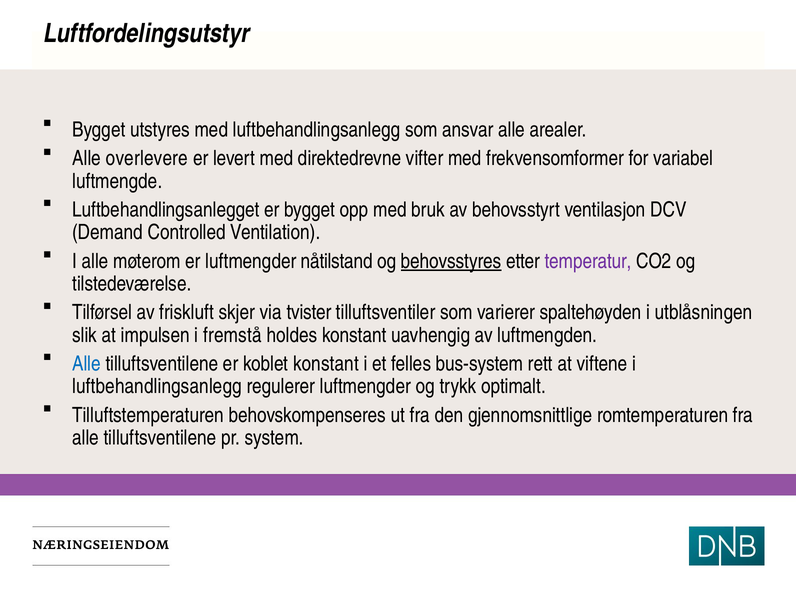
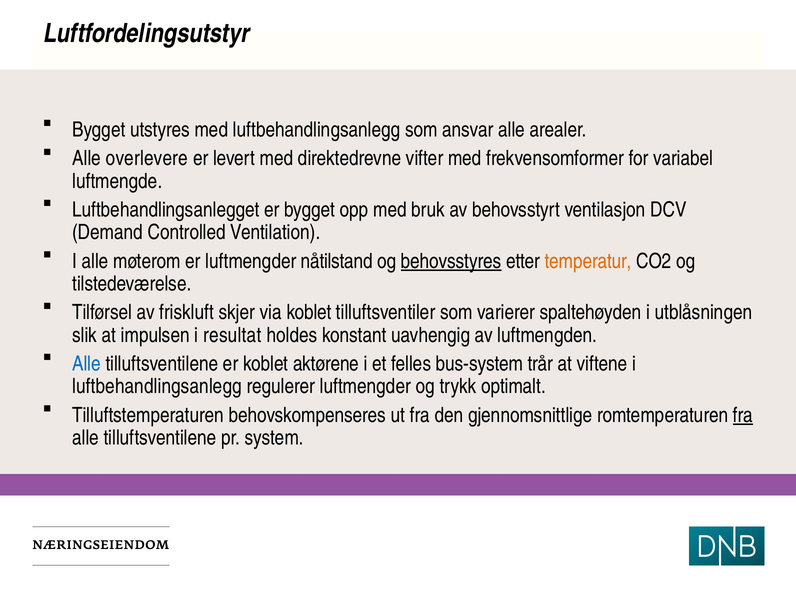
temperatur colour: purple -> orange (588, 261)
via tvister: tvister -> koblet (309, 313)
fremstå: fremstå -> resultat (232, 335)
koblet konstant: konstant -> aktørene (326, 364)
rett: rett -> trår (540, 364)
fra underline: none -> present (743, 415)
